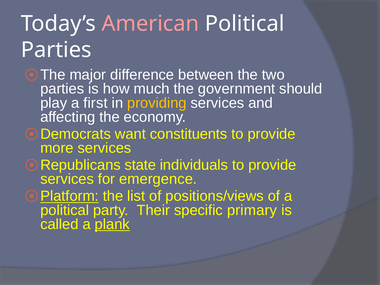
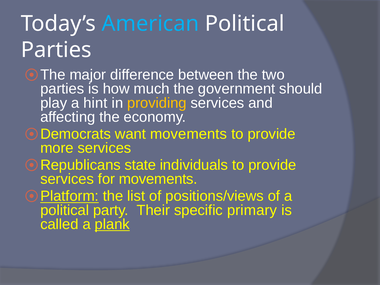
American colour: pink -> light blue (150, 24)
first: first -> hint (95, 103)
want constituents: constituents -> movements (189, 134)
for emergence: emergence -> movements (158, 179)
